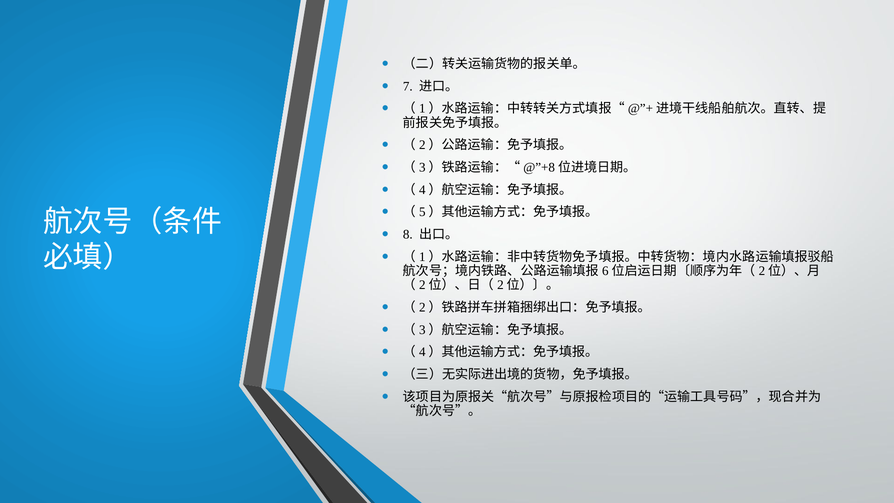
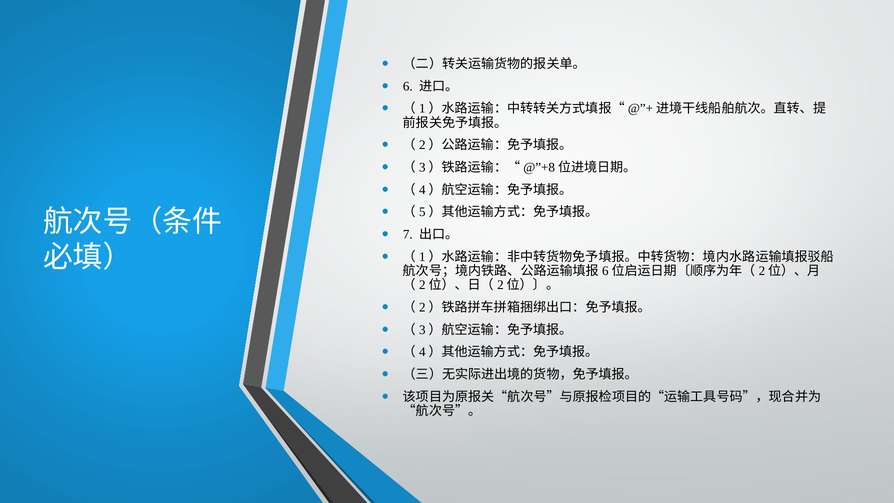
7: 7 -> 6 (408, 86)
8: 8 -> 7 (408, 234)
